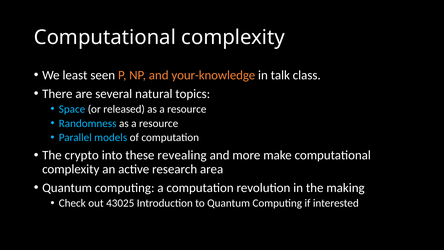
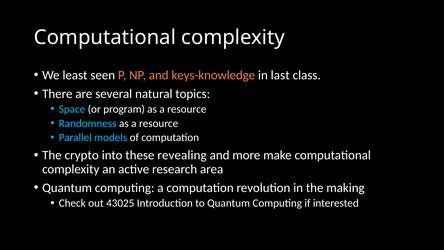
your-knowledge: your-knowledge -> keys-knowledge (213, 75)
talk: talk -> last (280, 75)
released: released -> program (124, 109)
